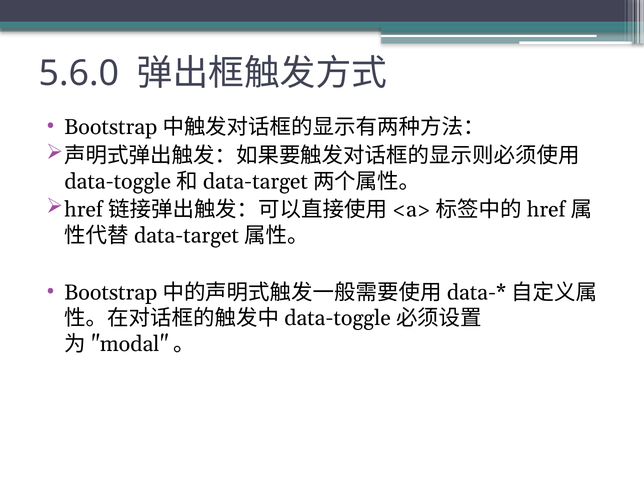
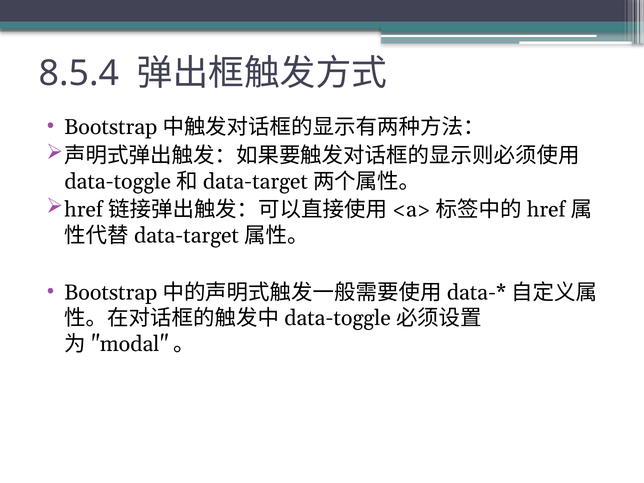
5.6.0: 5.6.0 -> 8.5.4 (79, 74)
